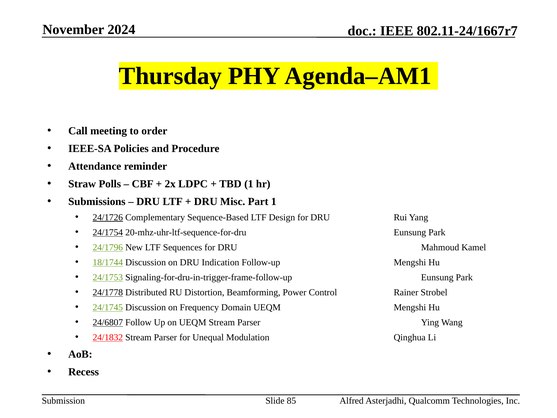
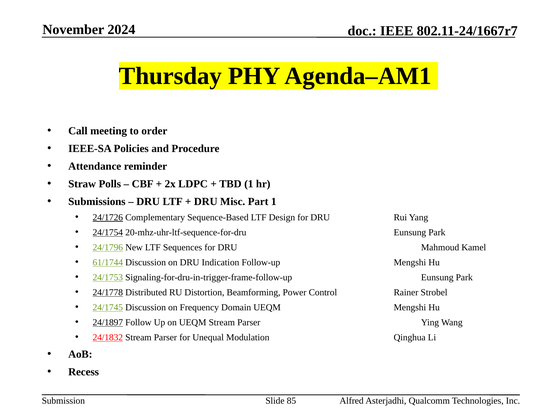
18/1744: 18/1744 -> 61/1744 (108, 262)
24/6807: 24/6807 -> 24/1897 (108, 322)
